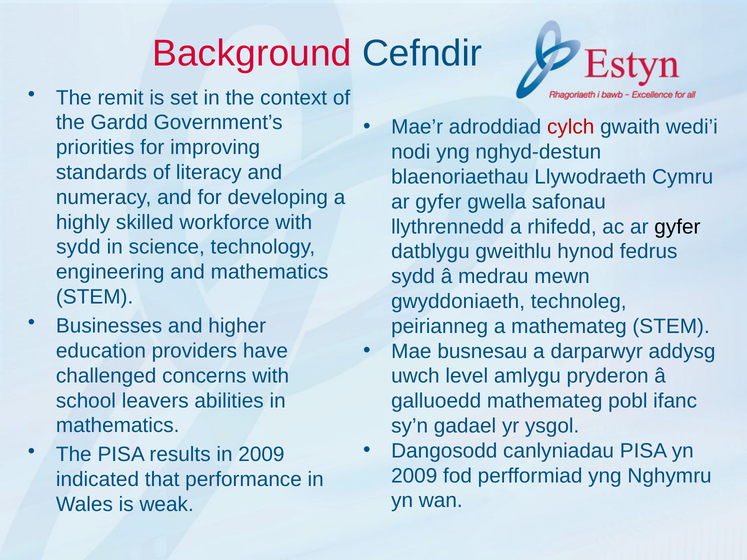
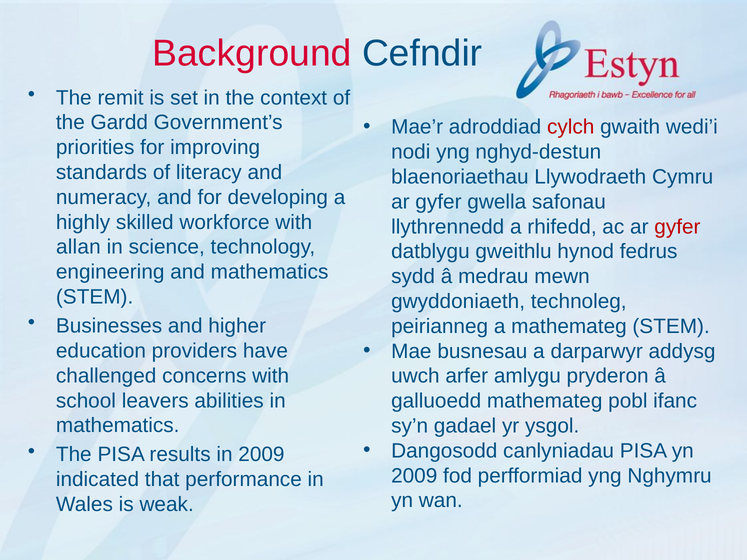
gyfer colour: black -> red (677, 227)
sydd: sydd -> allan (78, 247)
level: level -> arfer (467, 376)
